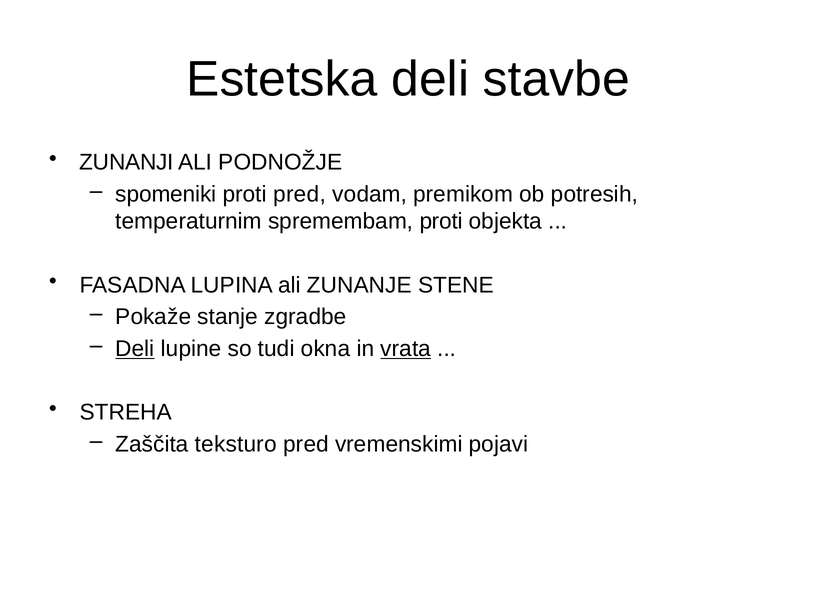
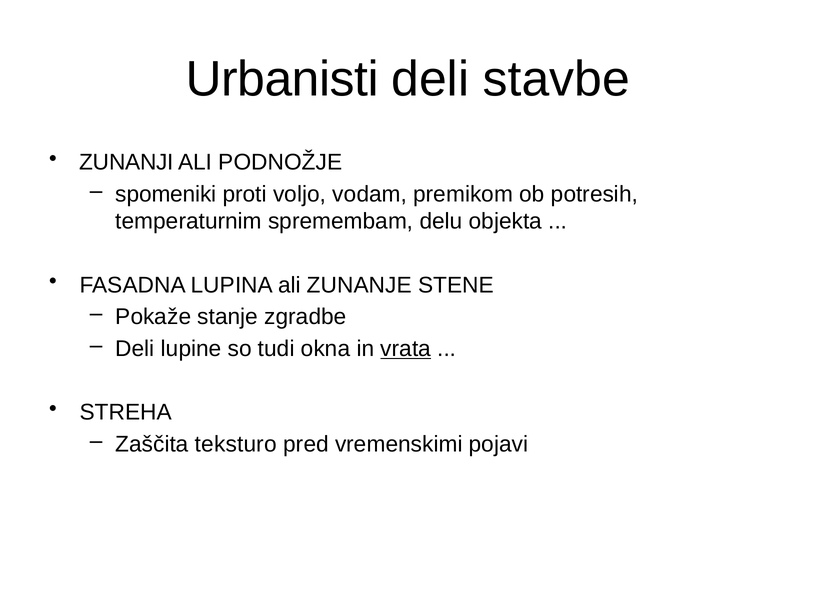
Estetska: Estetska -> Urbanisti (282, 79)
proti pred: pred -> voljo (300, 194)
spremembam proti: proti -> delu (441, 221)
Deli underline: present -> none (135, 349)
